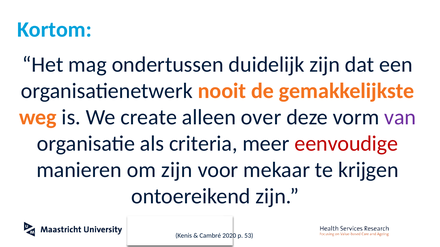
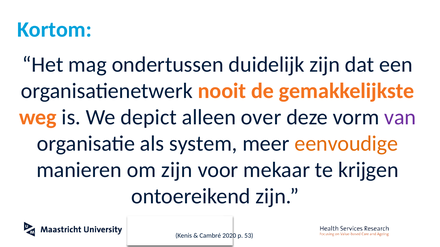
create: create -> depict (149, 117)
criteria: criteria -> system (203, 144)
eenvoudige colour: red -> orange (346, 144)
